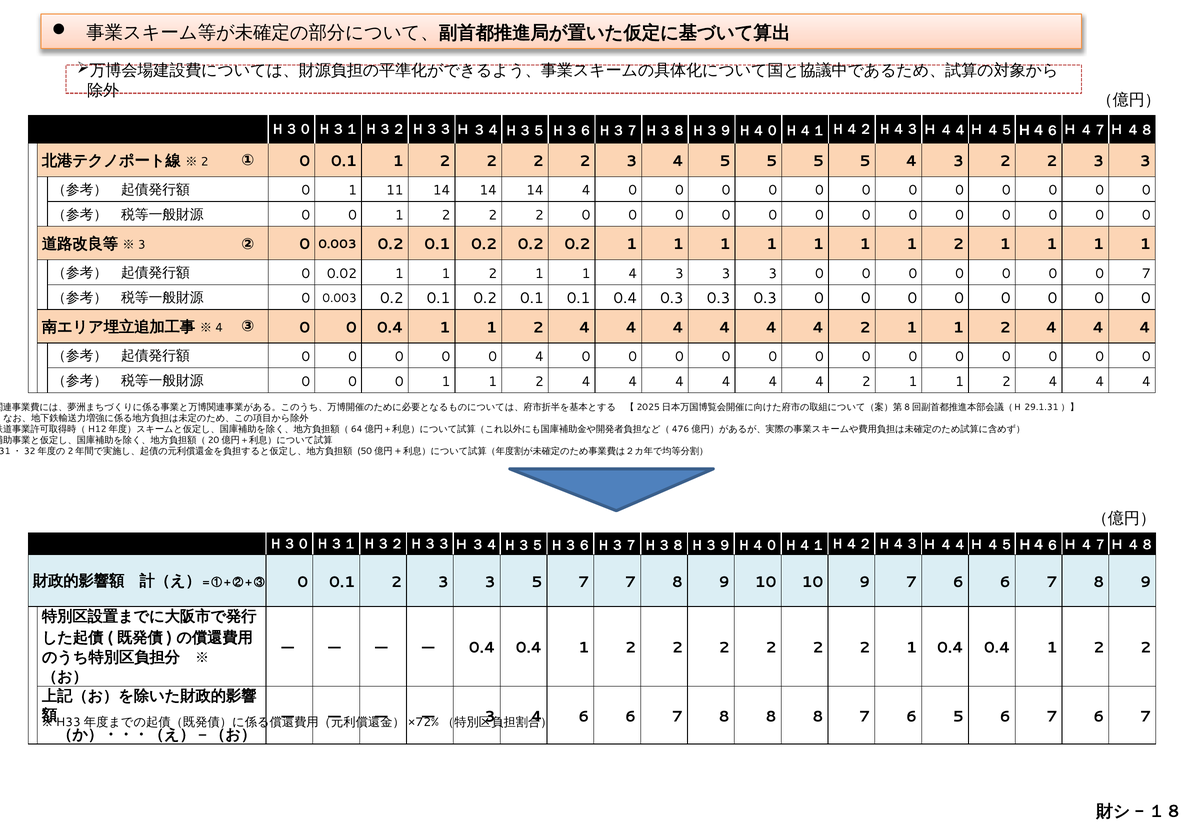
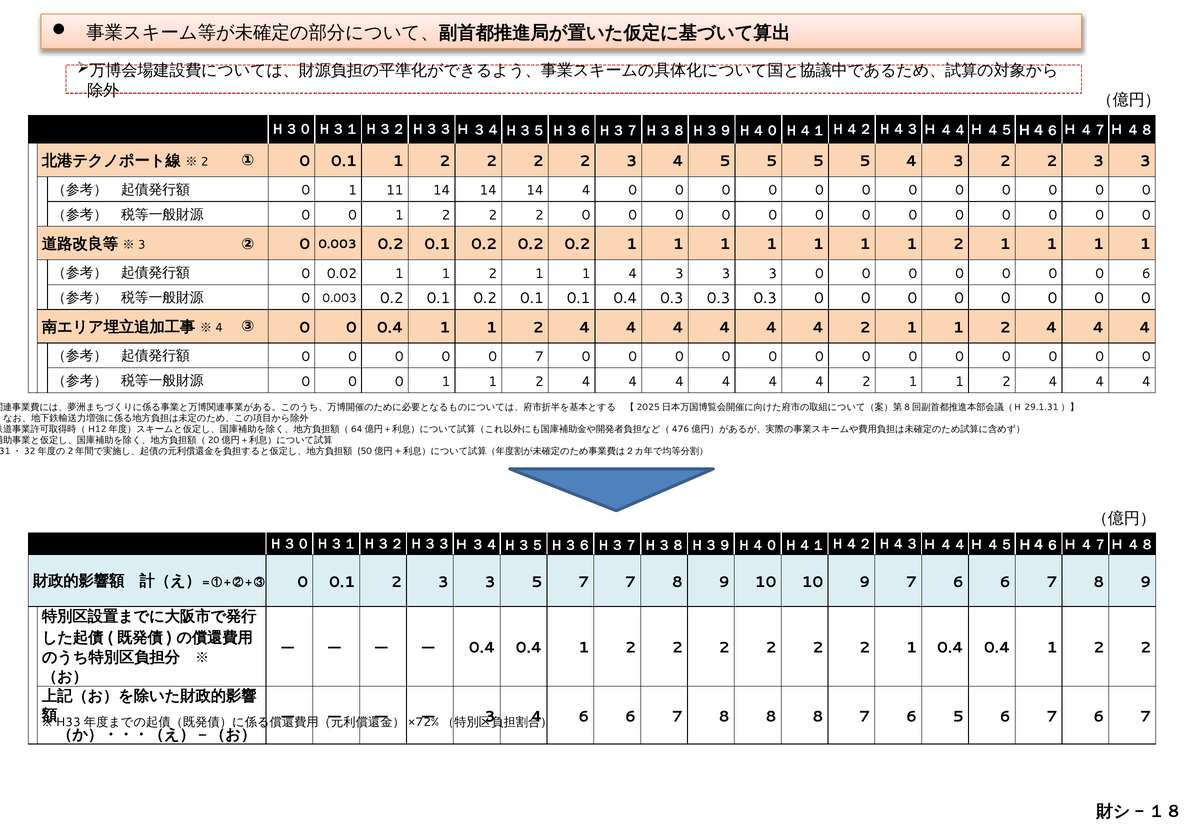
0 7: 7 -> 6 (1146, 274)
0 4: 4 -> 7 (539, 357)
